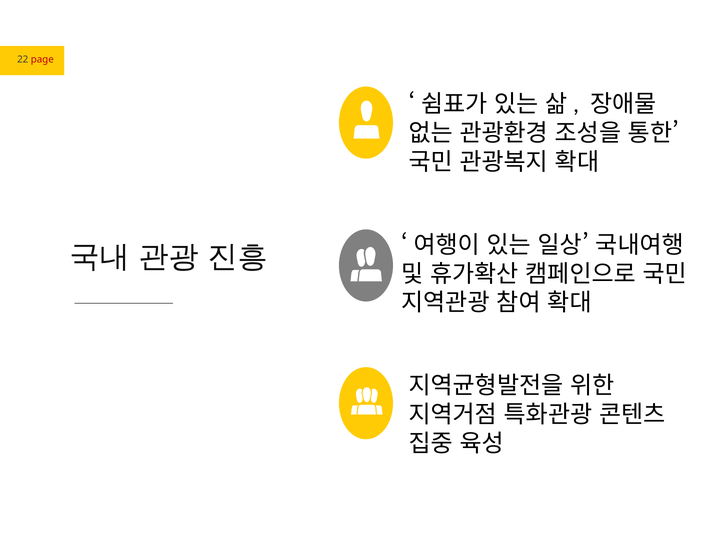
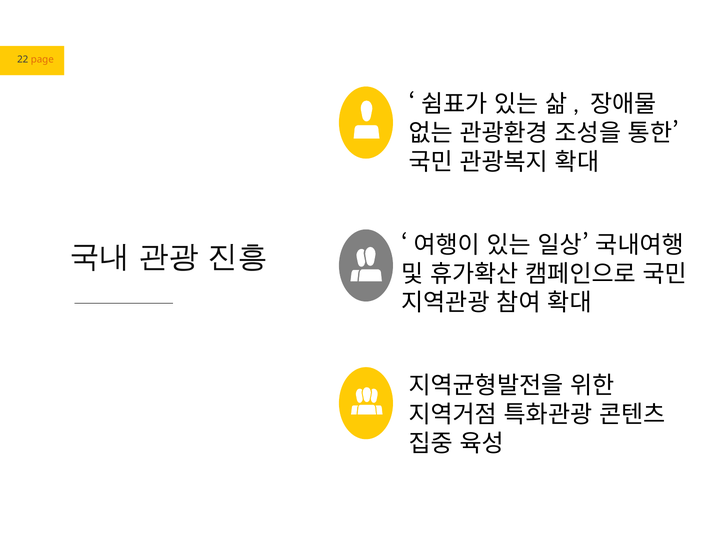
page colour: red -> orange (42, 59)
